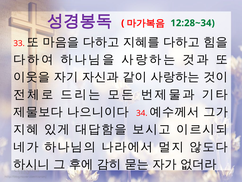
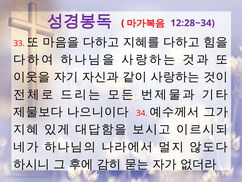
12:28~34 colour: green -> purple (193, 23)
